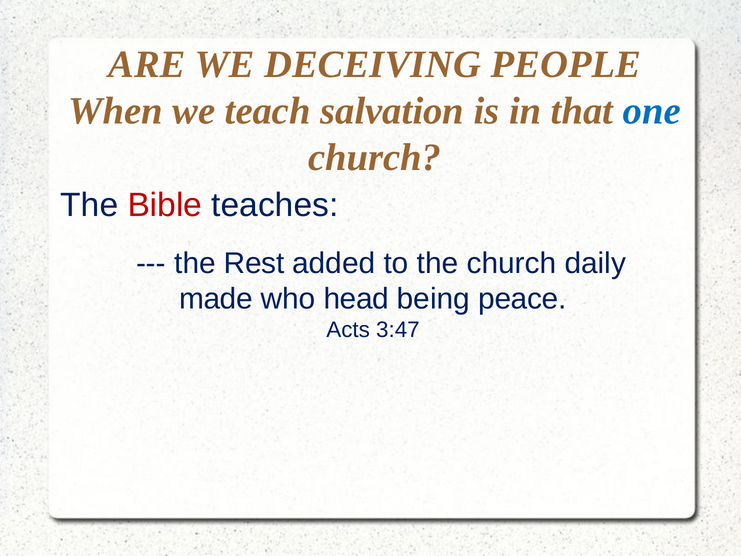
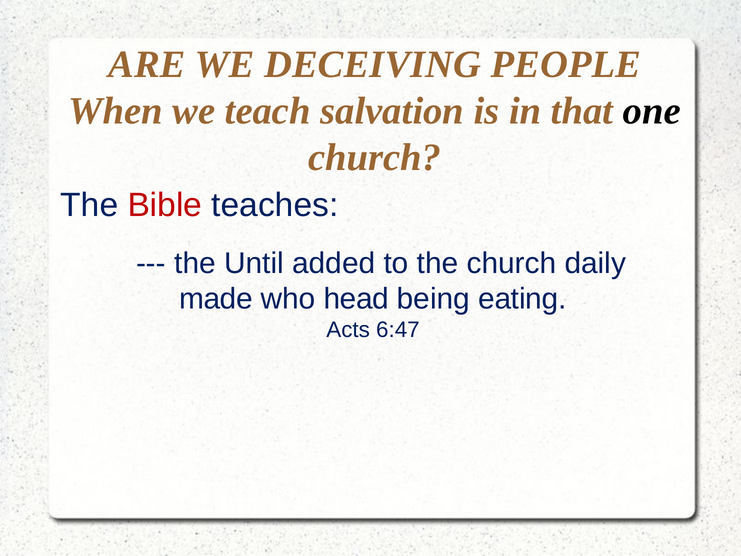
one colour: blue -> black (652, 111)
Rest: Rest -> Until (254, 263)
peace: peace -> eating (522, 299)
3:47: 3:47 -> 6:47 (398, 330)
